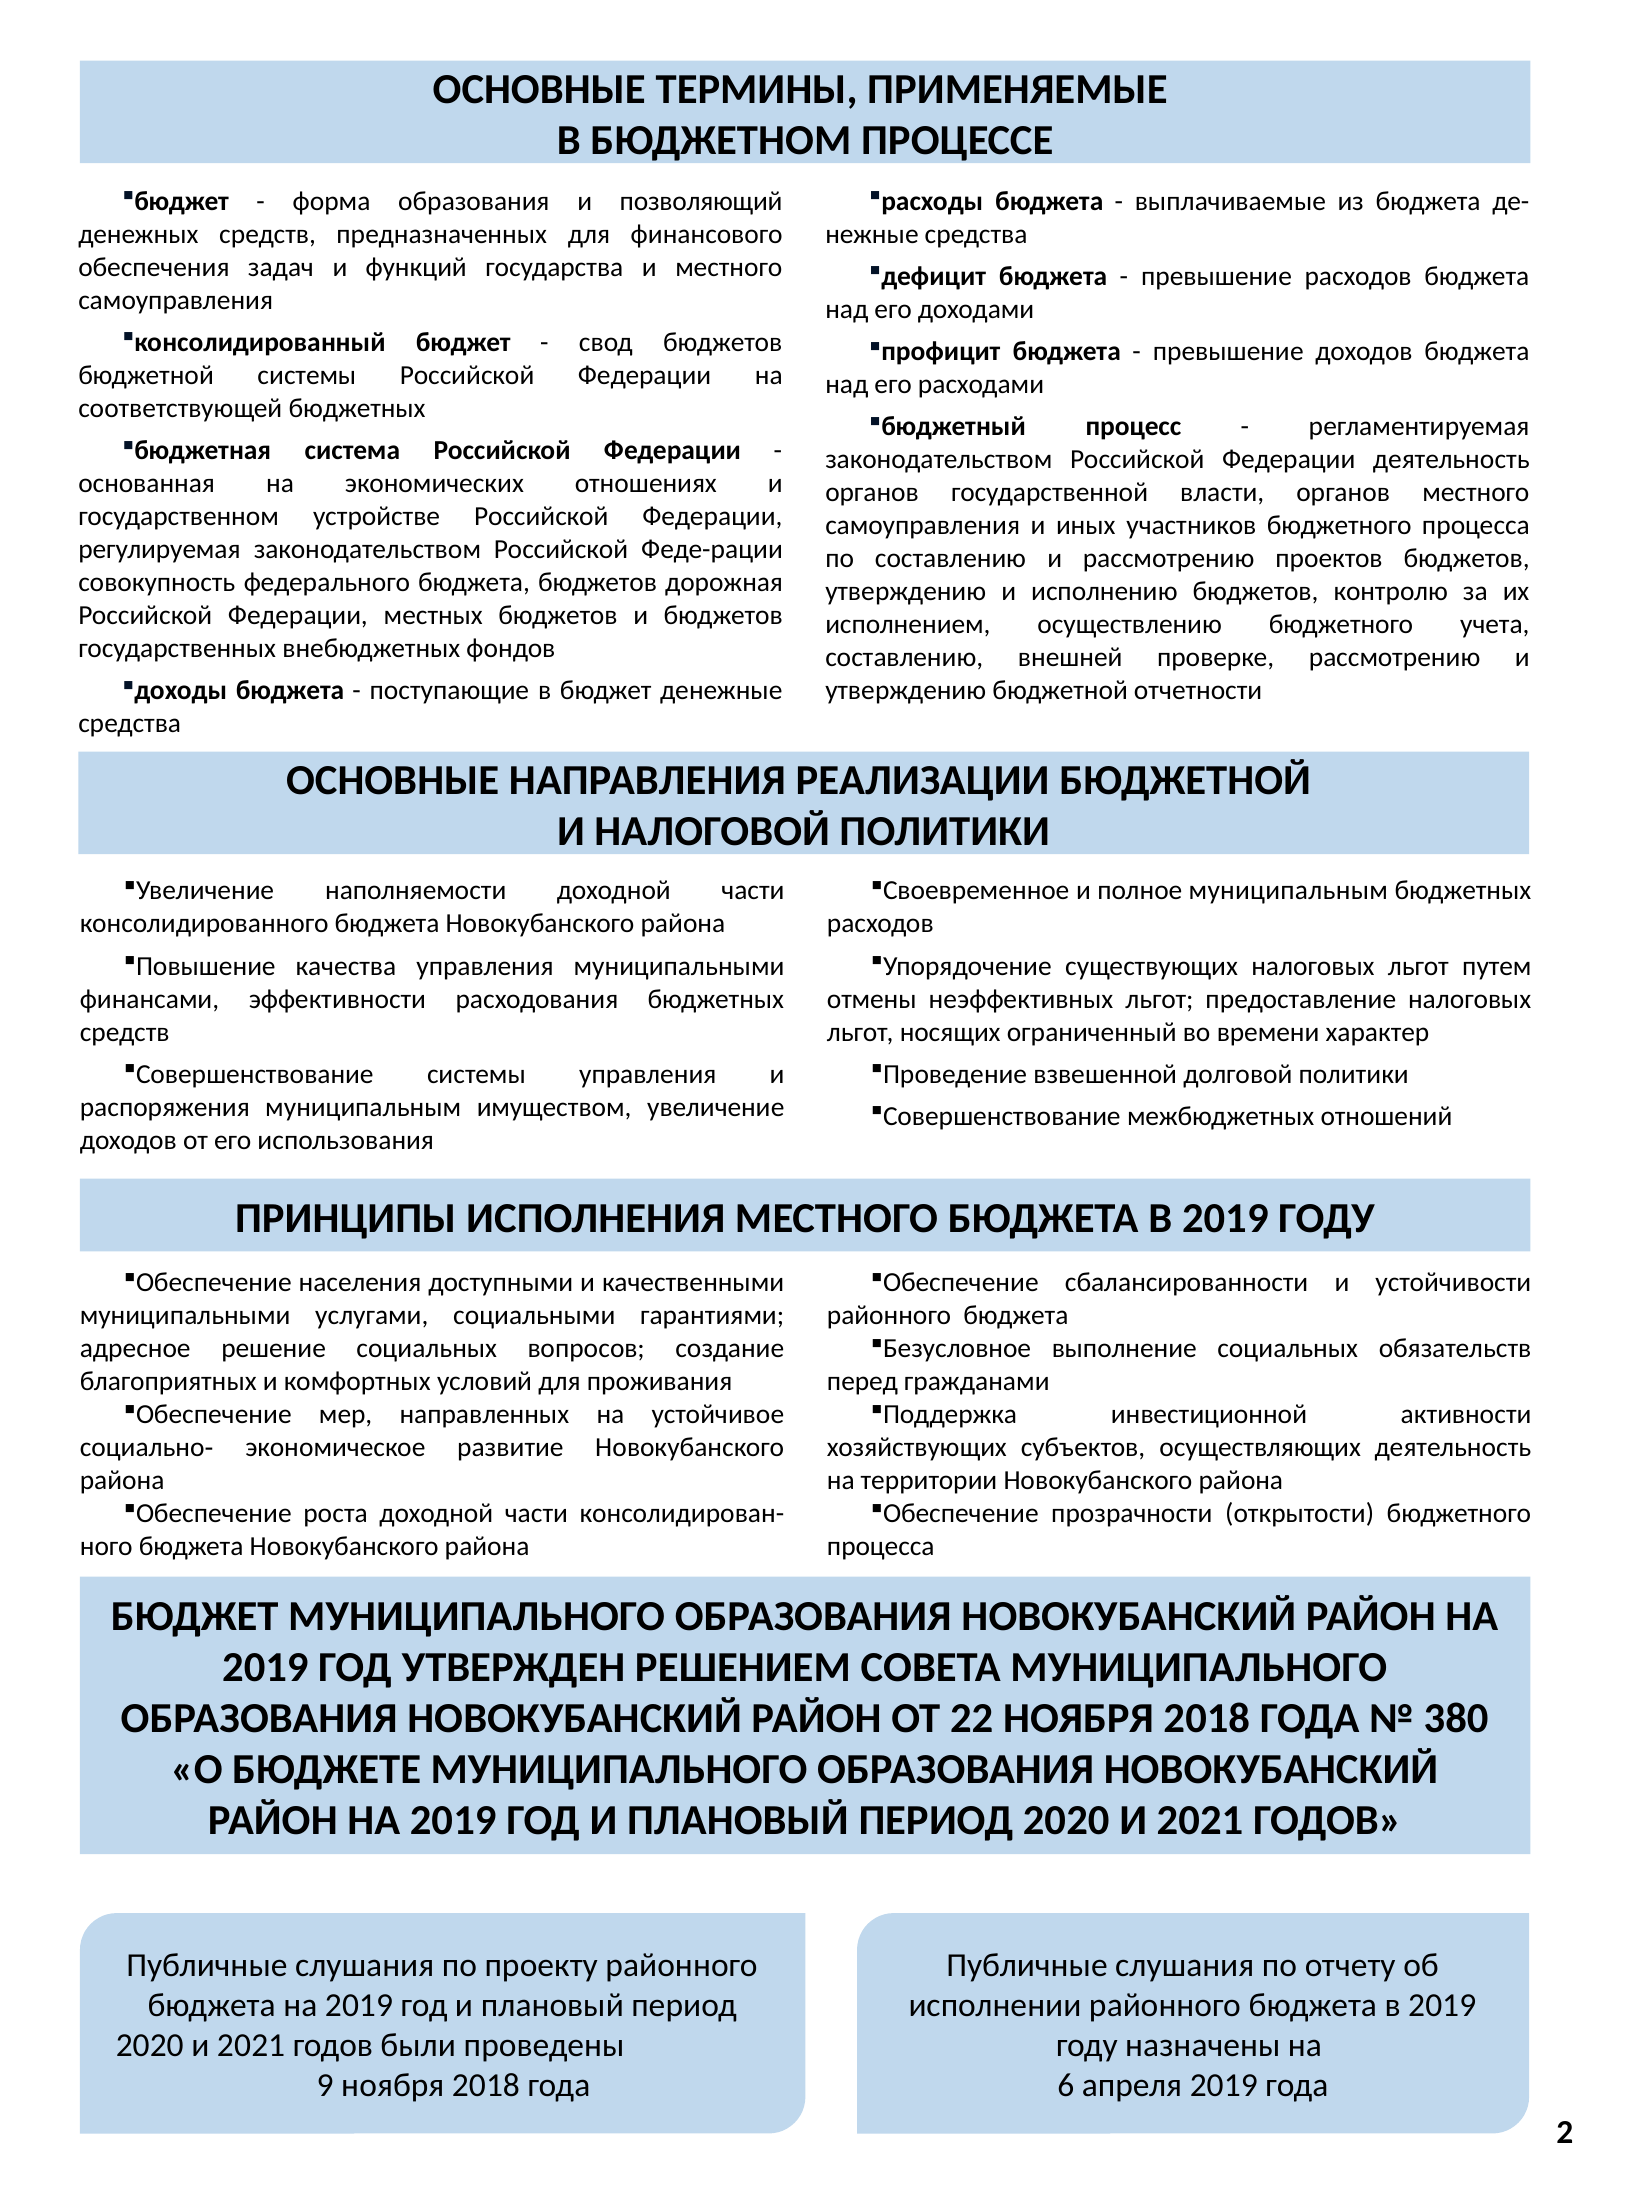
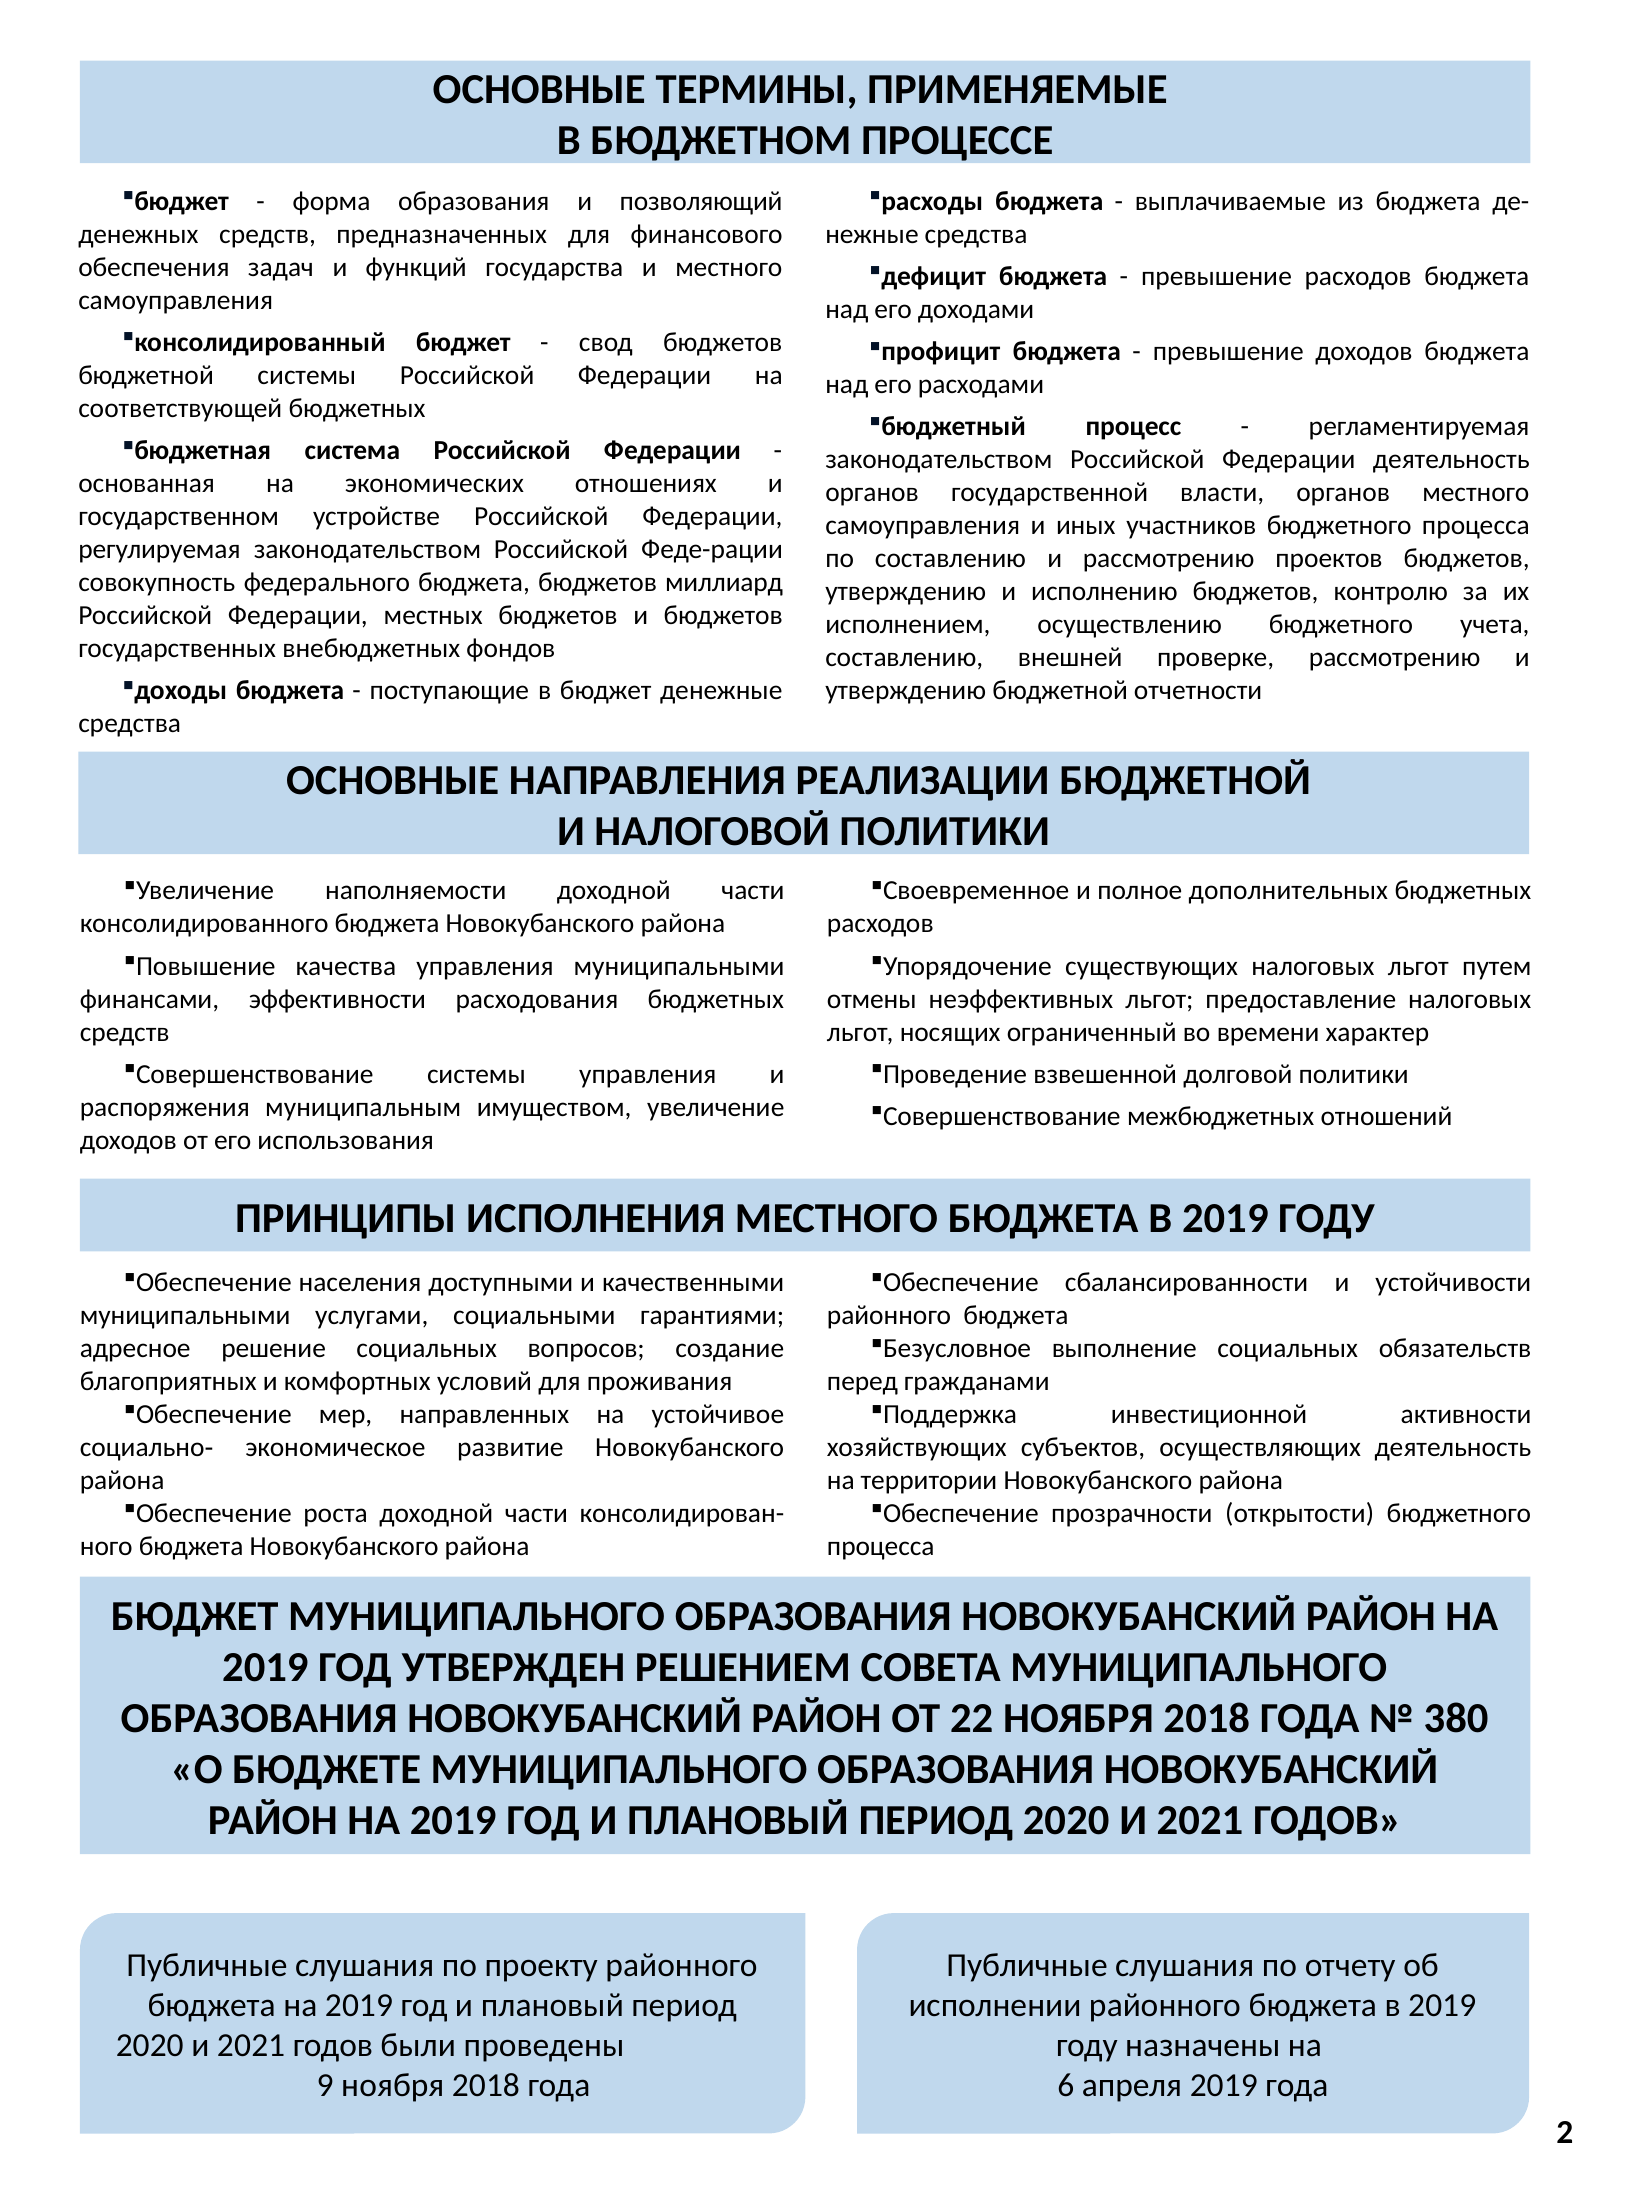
дорожная: дорожная -> миллиард (724, 582)
полное муниципальным: муниципальным -> дополнительных (1288, 891)
